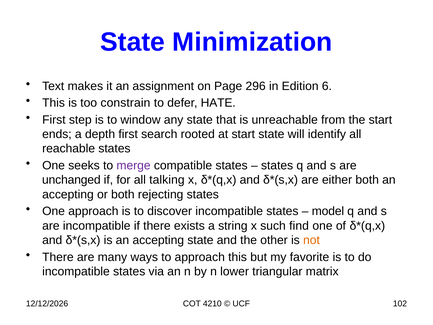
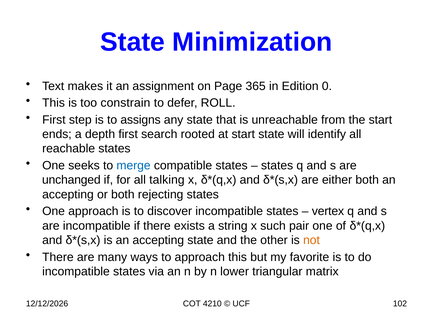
296: 296 -> 365 (256, 86)
6: 6 -> 0 (327, 86)
HATE: HATE -> ROLL (218, 103)
window: window -> assigns (141, 120)
merge colour: purple -> blue (134, 165)
model: model -> vertex (328, 211)
find: find -> pair (299, 226)
